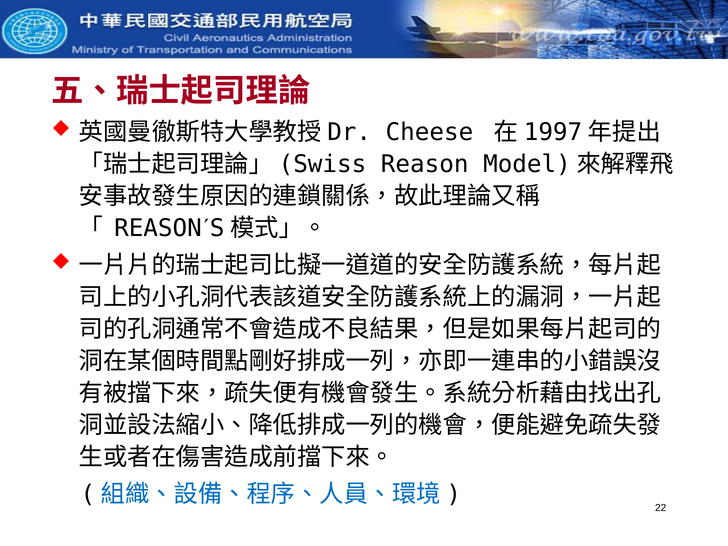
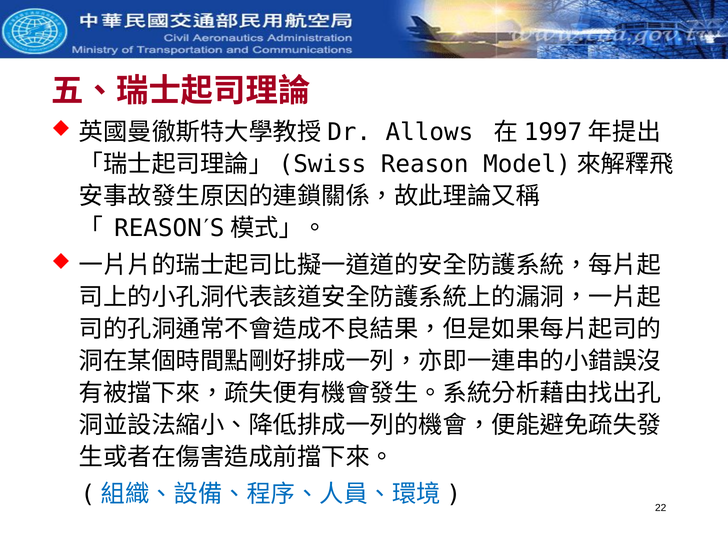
Cheese: Cheese -> Allows (429, 132)
